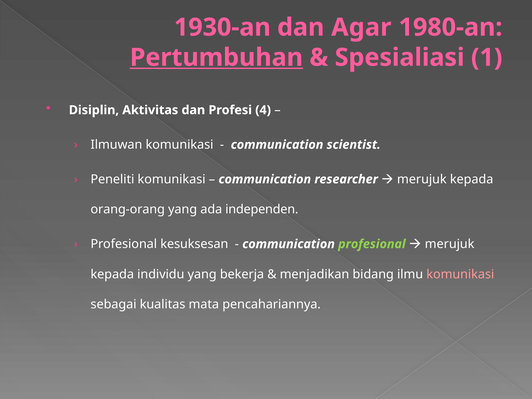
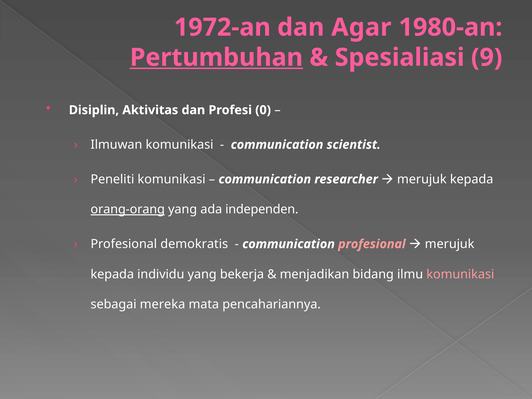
1930-an: 1930-an -> 1972-an (222, 27)
1: 1 -> 9 (487, 57)
4: 4 -> 0 (263, 110)
orang-orang underline: none -> present (128, 209)
kesuksesan: kesuksesan -> demokratis (194, 244)
profesional colour: light green -> pink (372, 244)
kualitas: kualitas -> mereka (162, 304)
